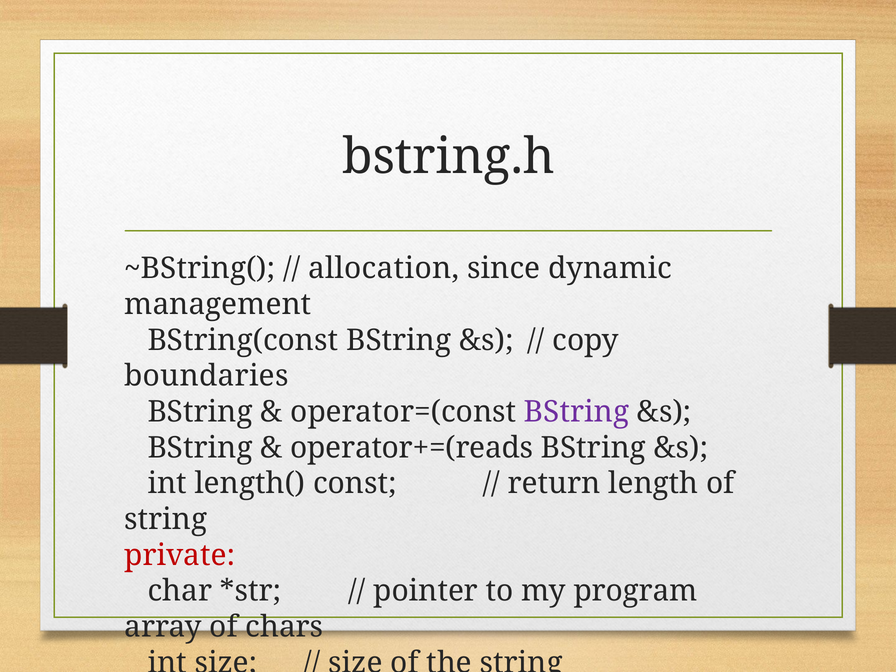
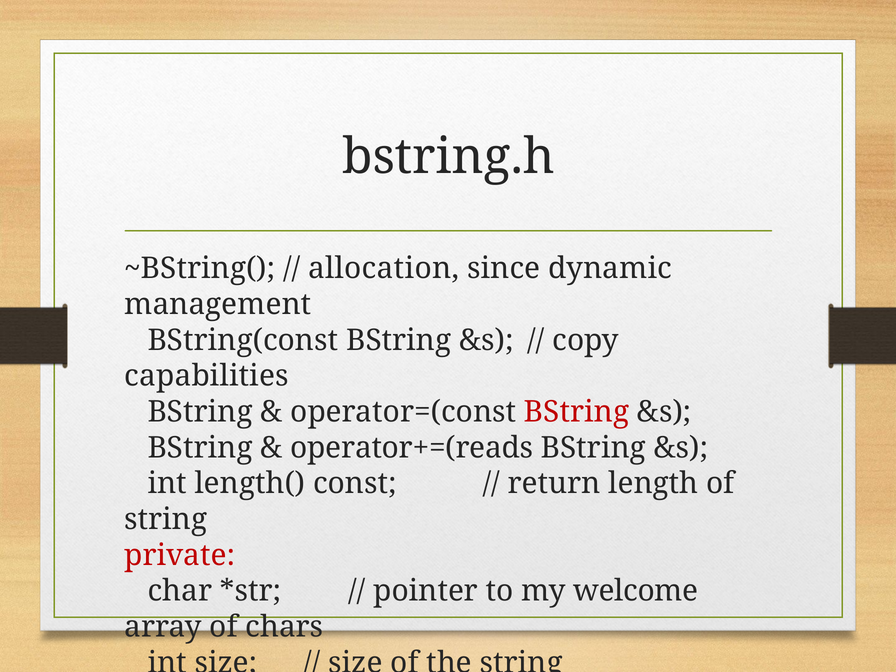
boundaries: boundaries -> capabilities (207, 376)
BString colour: purple -> red (577, 412)
program: program -> welcome (636, 591)
